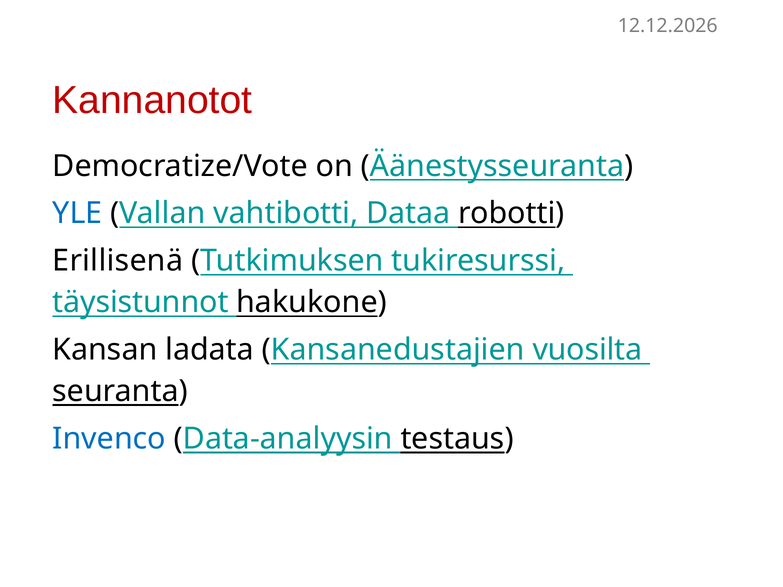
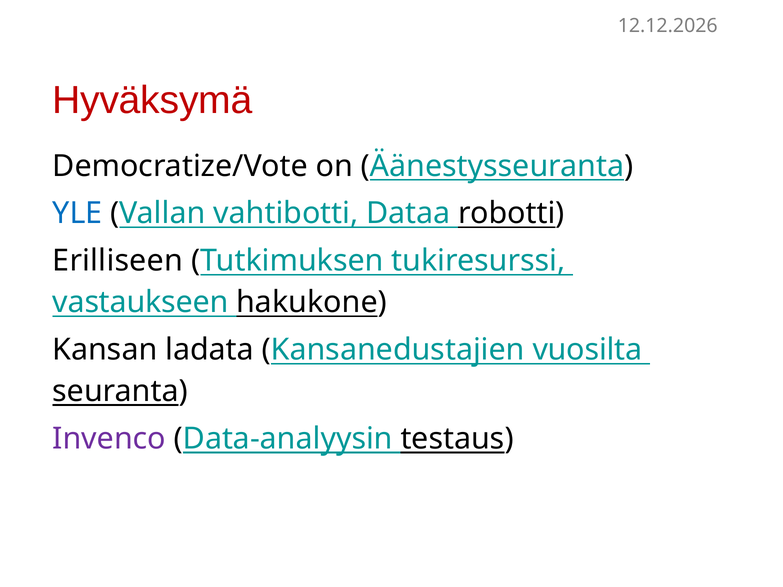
Kannanotot: Kannanotot -> Hyväksymä (152, 100)
Erillisenä: Erillisenä -> Erilliseen (118, 261)
täysistunnot: täysistunnot -> vastaukseen (141, 302)
Invenco colour: blue -> purple (109, 439)
